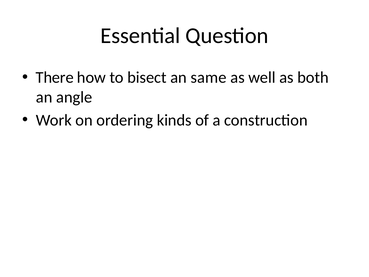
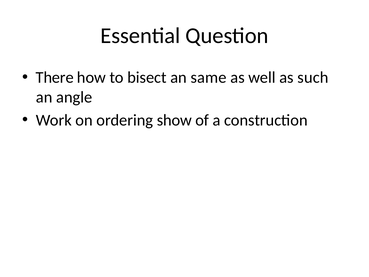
both: both -> such (313, 77)
kinds: kinds -> show (174, 120)
